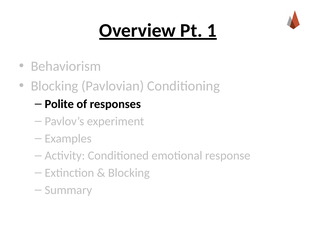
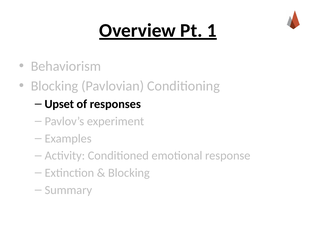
Polite: Polite -> Upset (59, 104)
